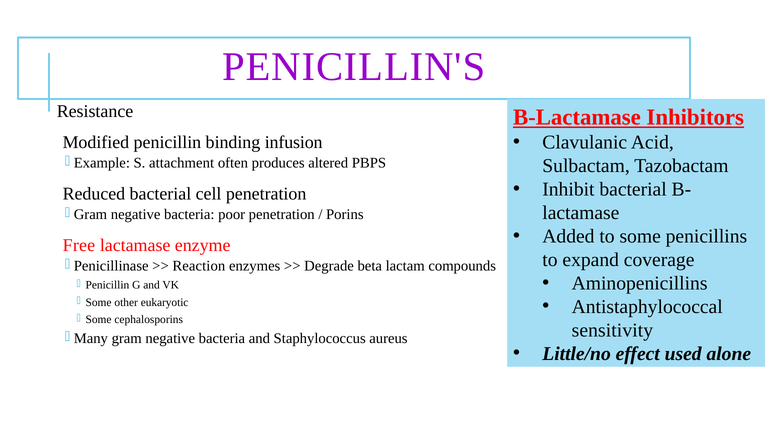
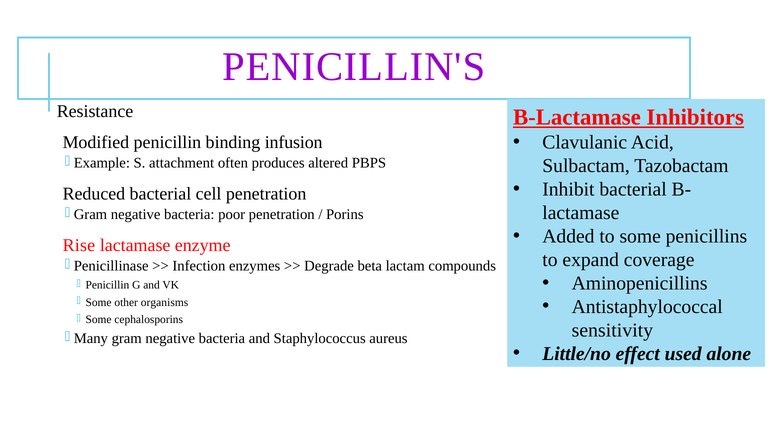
Free: Free -> Rise (79, 245)
Reaction: Reaction -> Infection (199, 266)
eukaryotic: eukaryotic -> organisms (165, 303)
